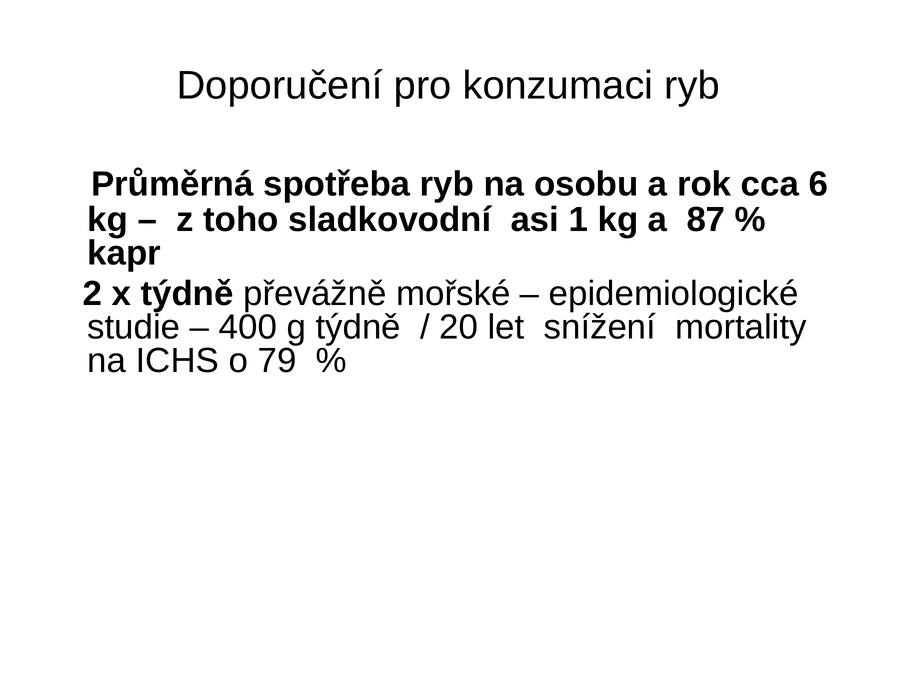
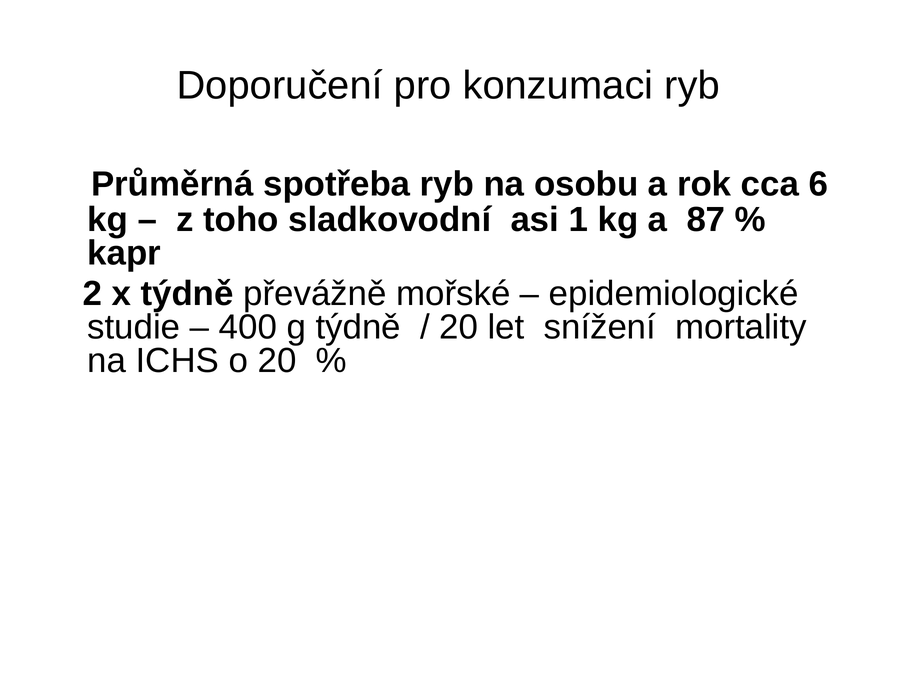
o 79: 79 -> 20 (277, 361)
